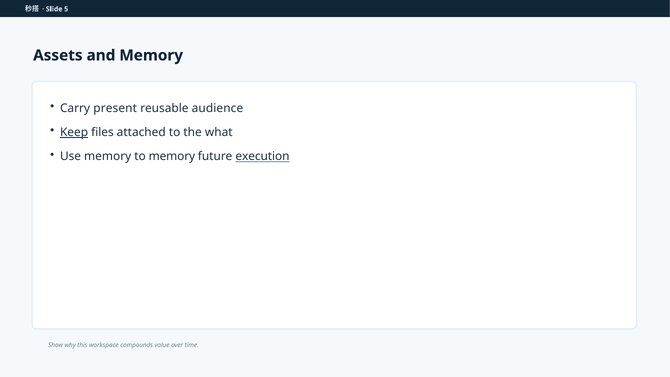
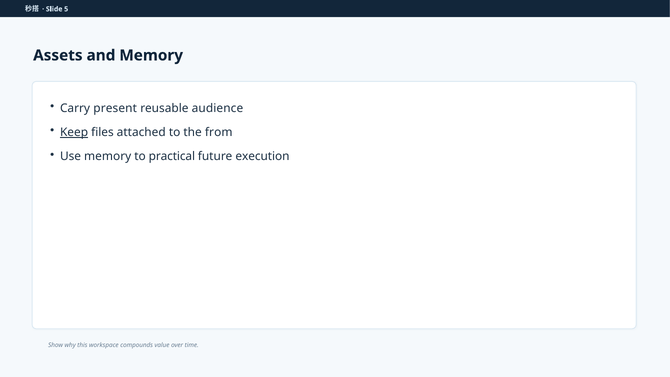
what: what -> from (219, 132)
to memory: memory -> practical (172, 156)
execution underline: present -> none (262, 156)
